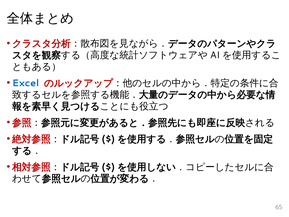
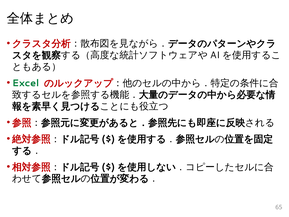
Excel colour: blue -> green (26, 83)
